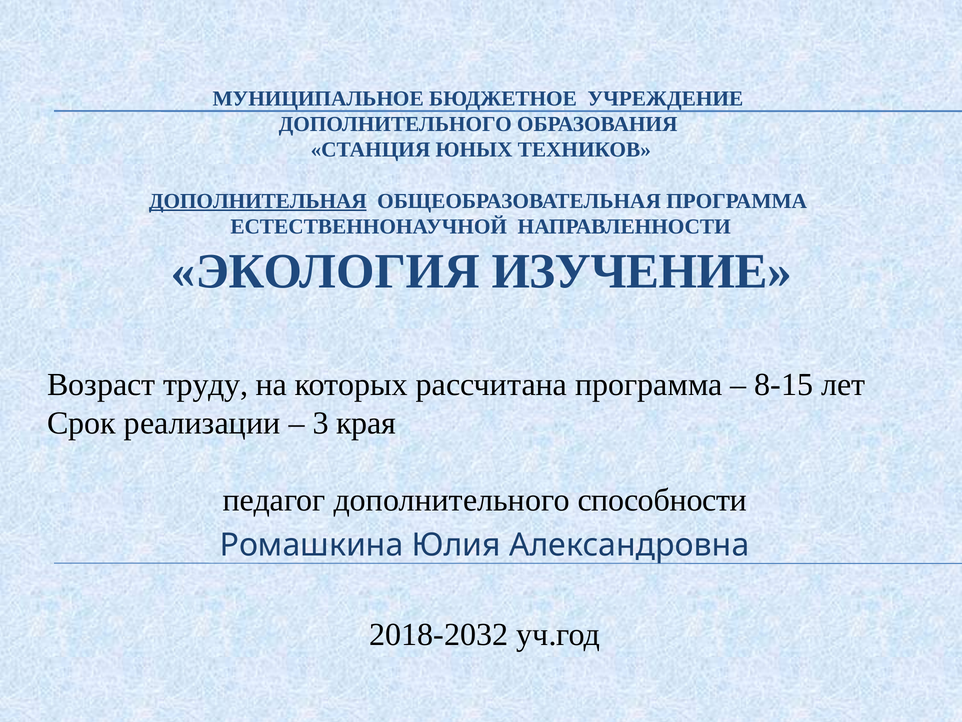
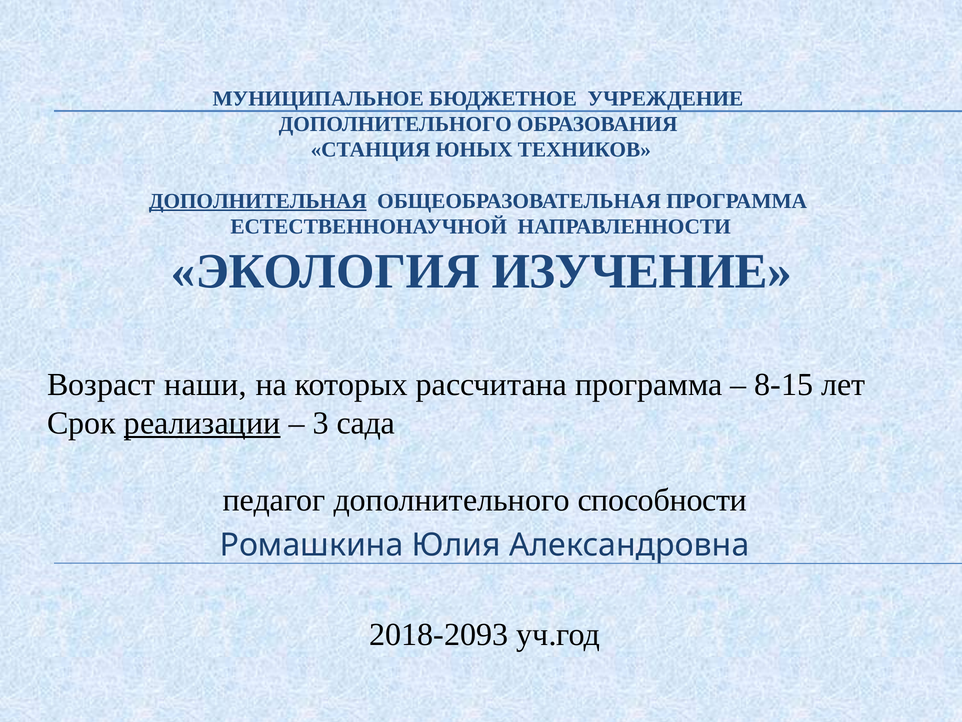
труду: труду -> наши (205, 384)
реализации underline: none -> present (202, 423)
края: края -> сада (366, 423)
2018-2032: 2018-2032 -> 2018-2093 (439, 634)
